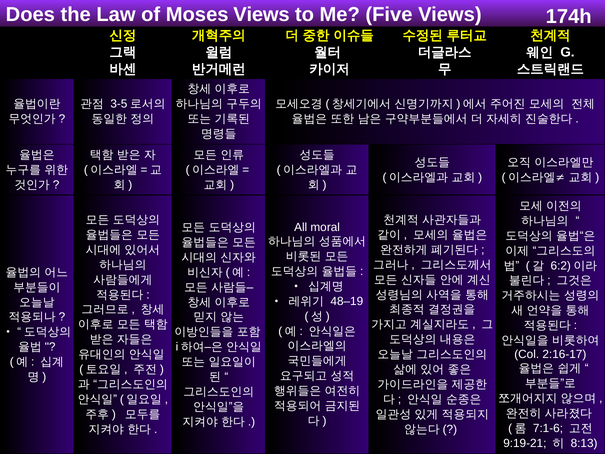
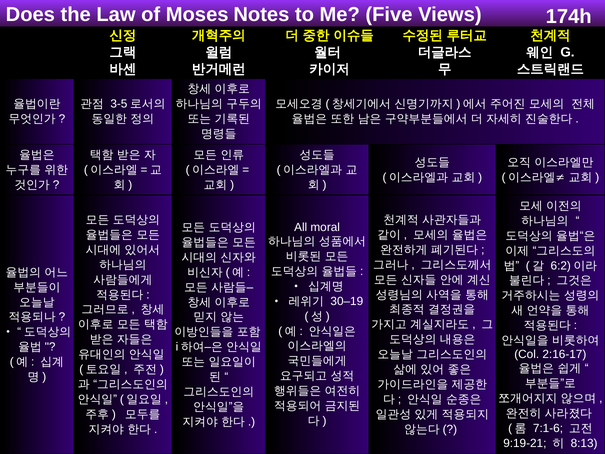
Moses Views: Views -> Notes (261, 15)
48–19: 48–19 -> 30–19 (347, 301)
